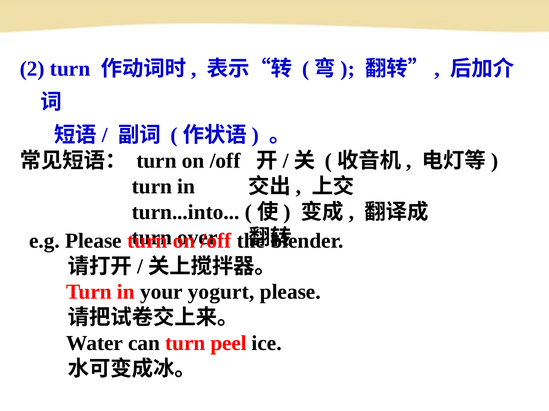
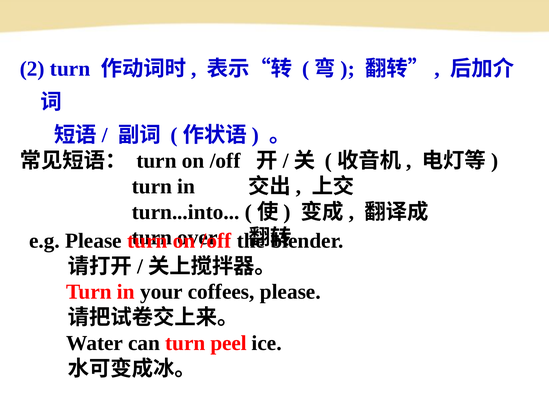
yogurt: yogurt -> coffees (221, 292)
